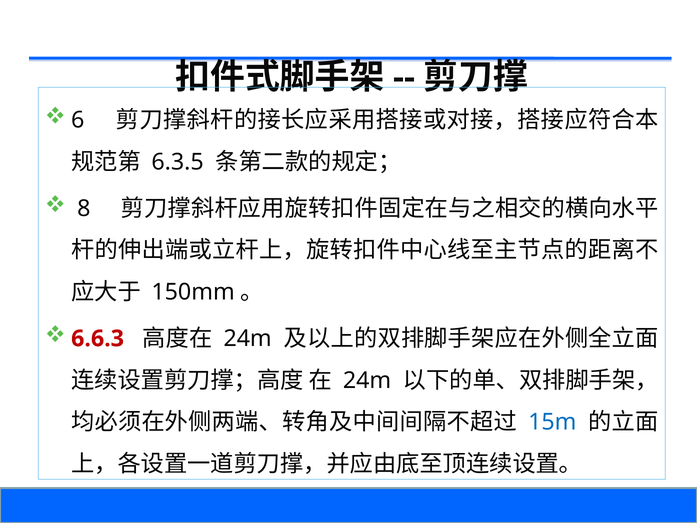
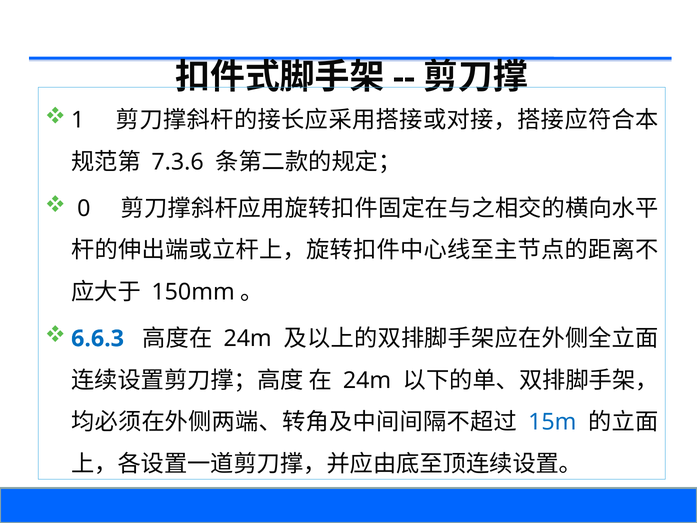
6: 6 -> 1 (78, 120)
6.3.5: 6.3.5 -> 7.3.6 (178, 162)
8: 8 -> 0 (84, 208)
6.6.3 colour: red -> blue (98, 338)
